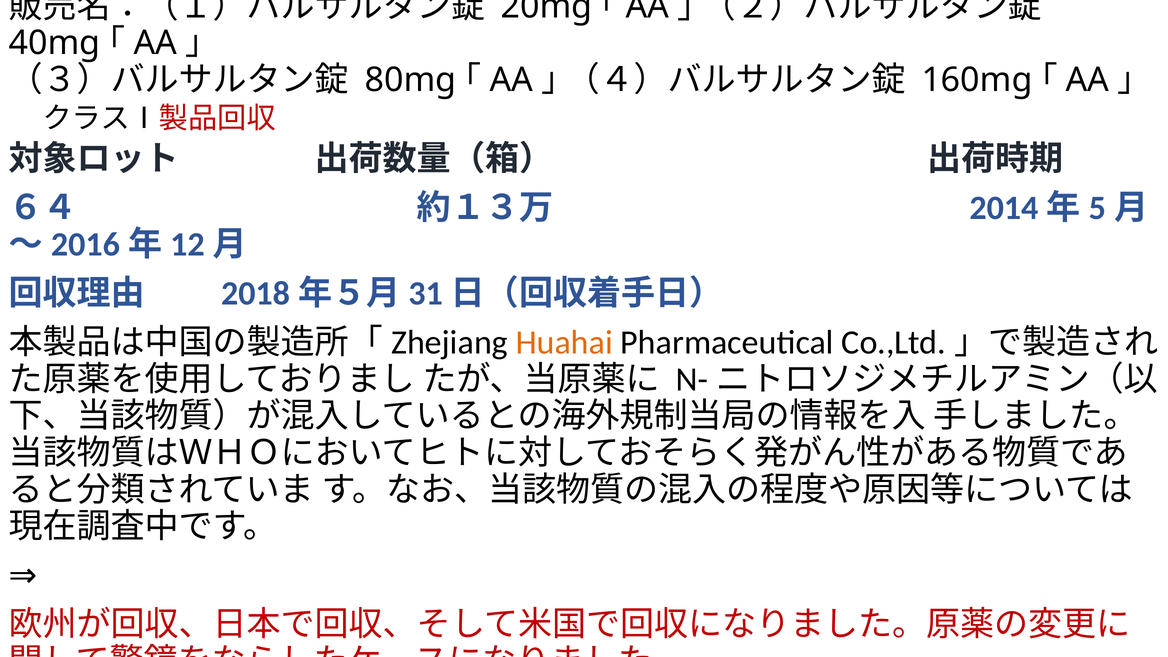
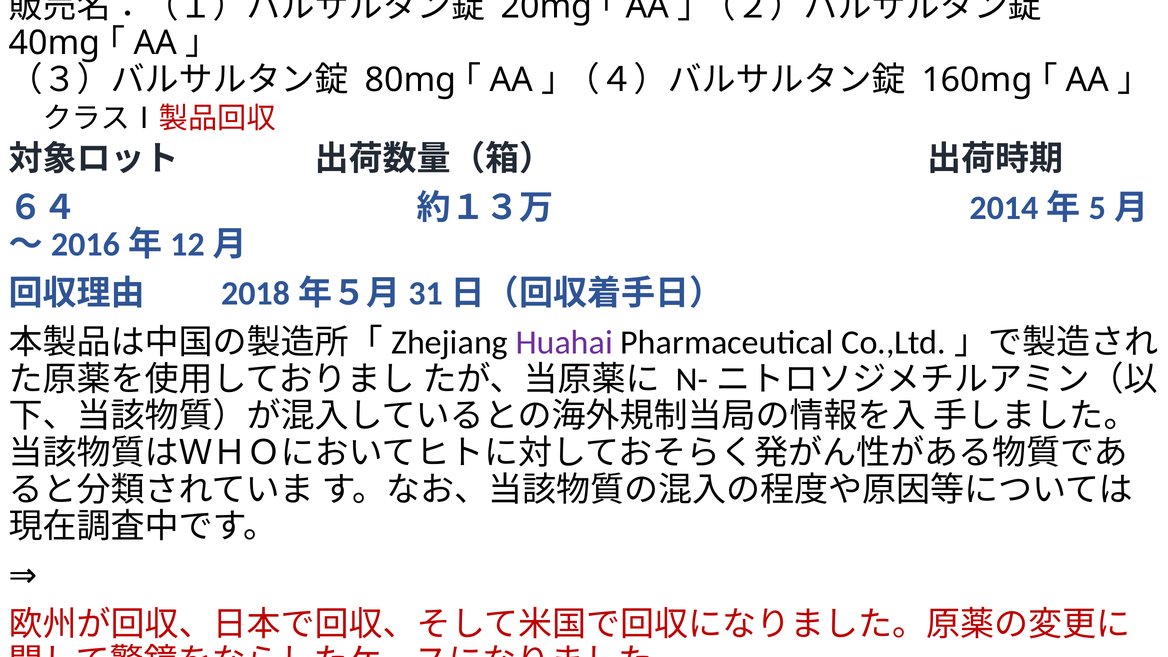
Huahai colour: orange -> purple (564, 343)
